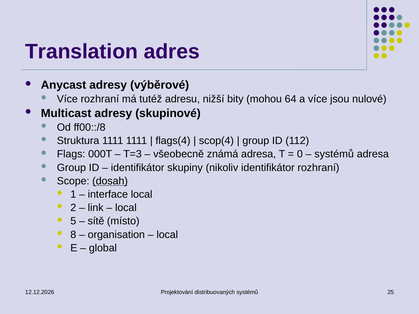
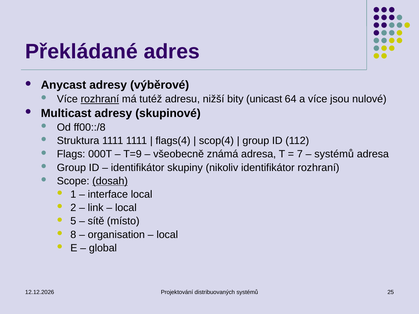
Translation: Translation -> Překládané (81, 52)
rozhraní underline: none -> present (100, 99)
mohou: mohou -> unicast (264, 99)
T=3: T=3 -> T=9 (133, 154)
0: 0 -> 7 (300, 154)
